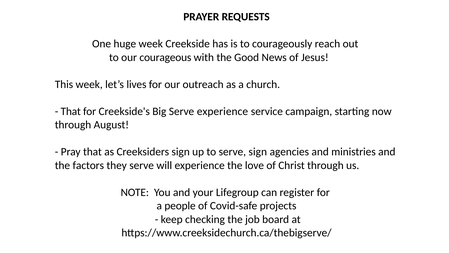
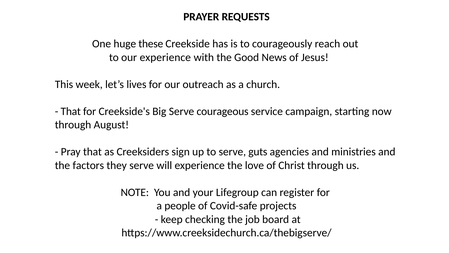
huge week: week -> these (151, 44)
our courageous: courageous -> experience (165, 57)
Serve experience: experience -> courageous (223, 111)
serve sign: sign -> guts (258, 152)
